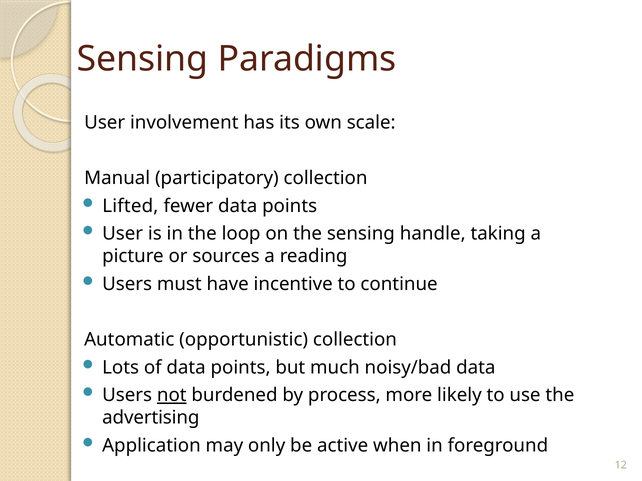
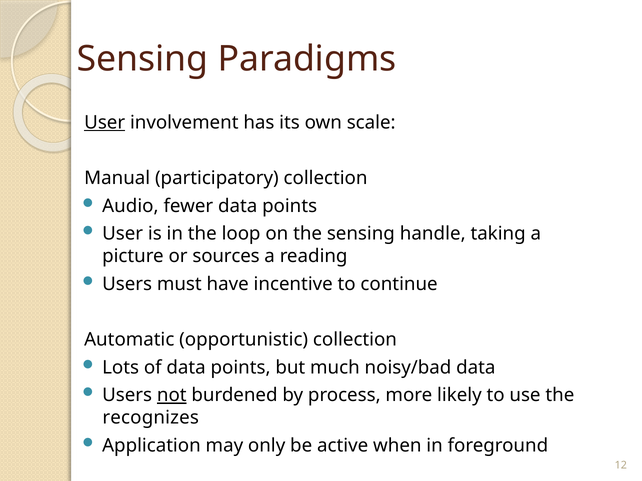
User underline: none -> present (105, 123)
Lifted: Lifted -> Audio (130, 206)
advertising: advertising -> recognizes (151, 418)
